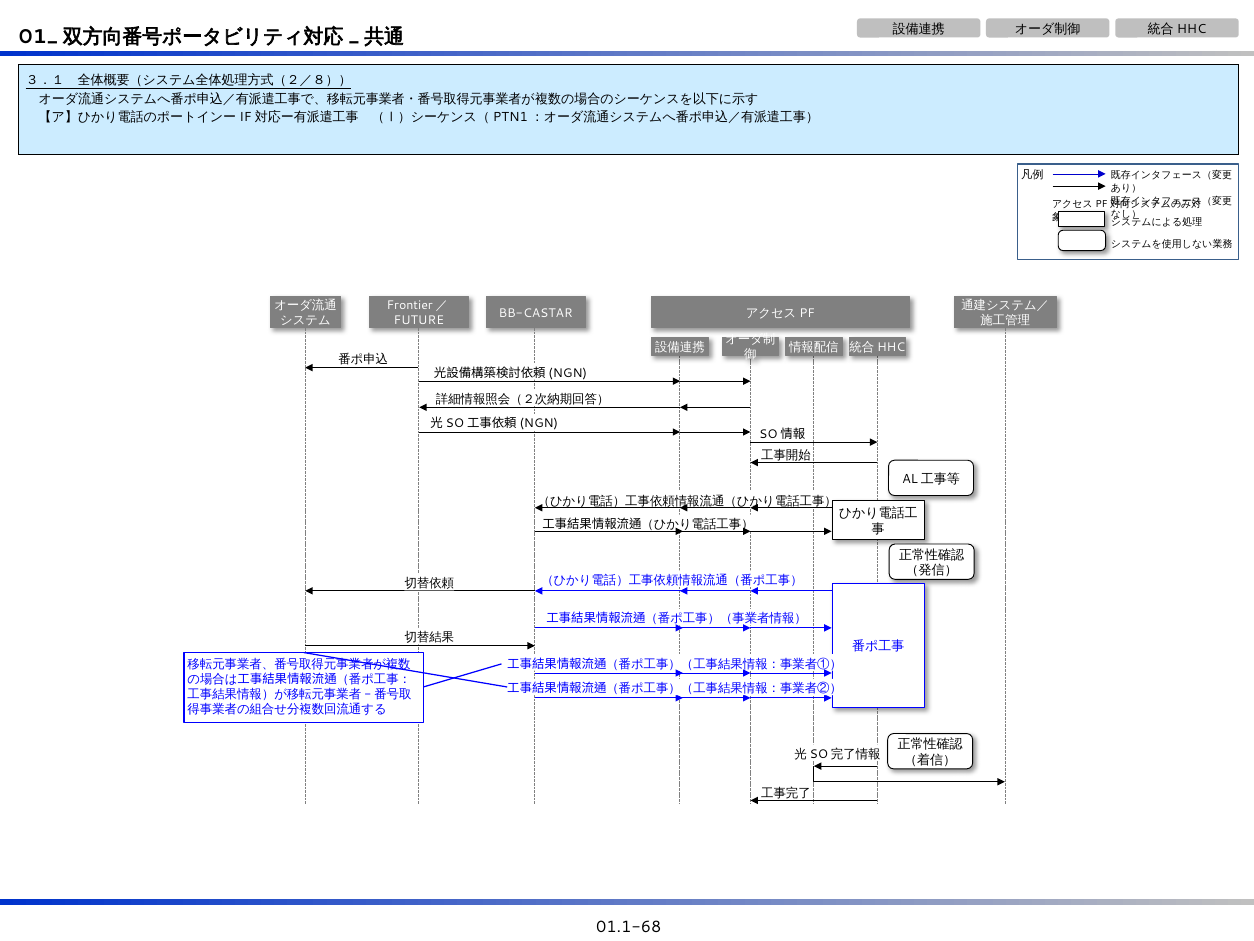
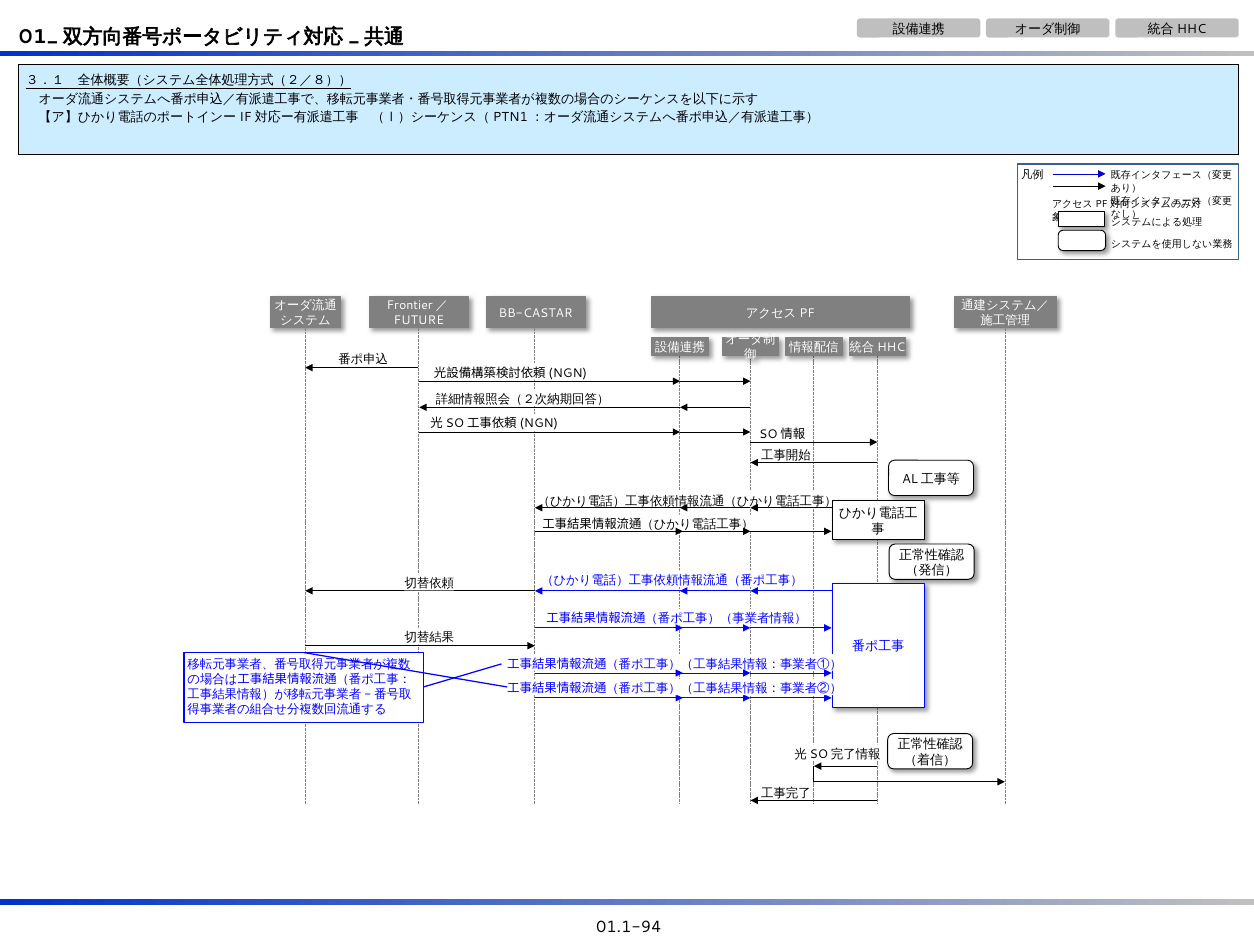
01.1-68: 01.1-68 -> 01.1-94 (629, 926)
